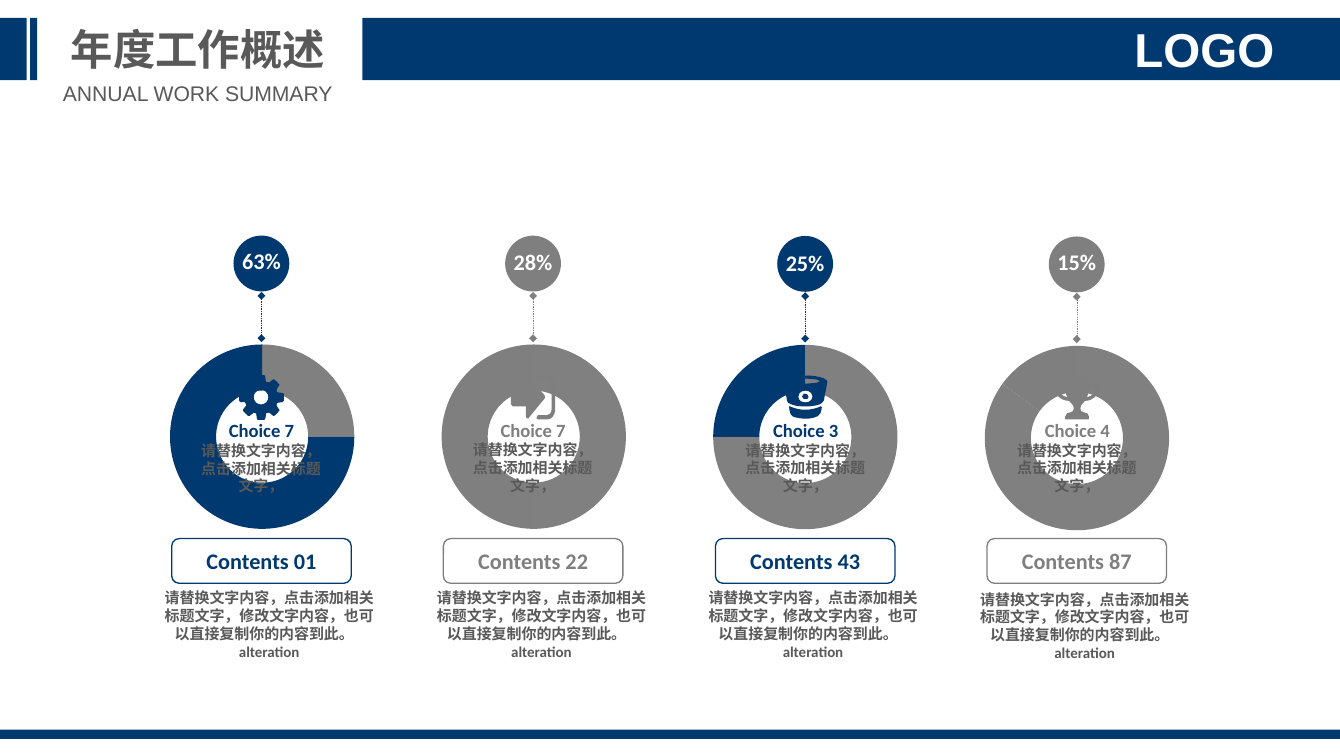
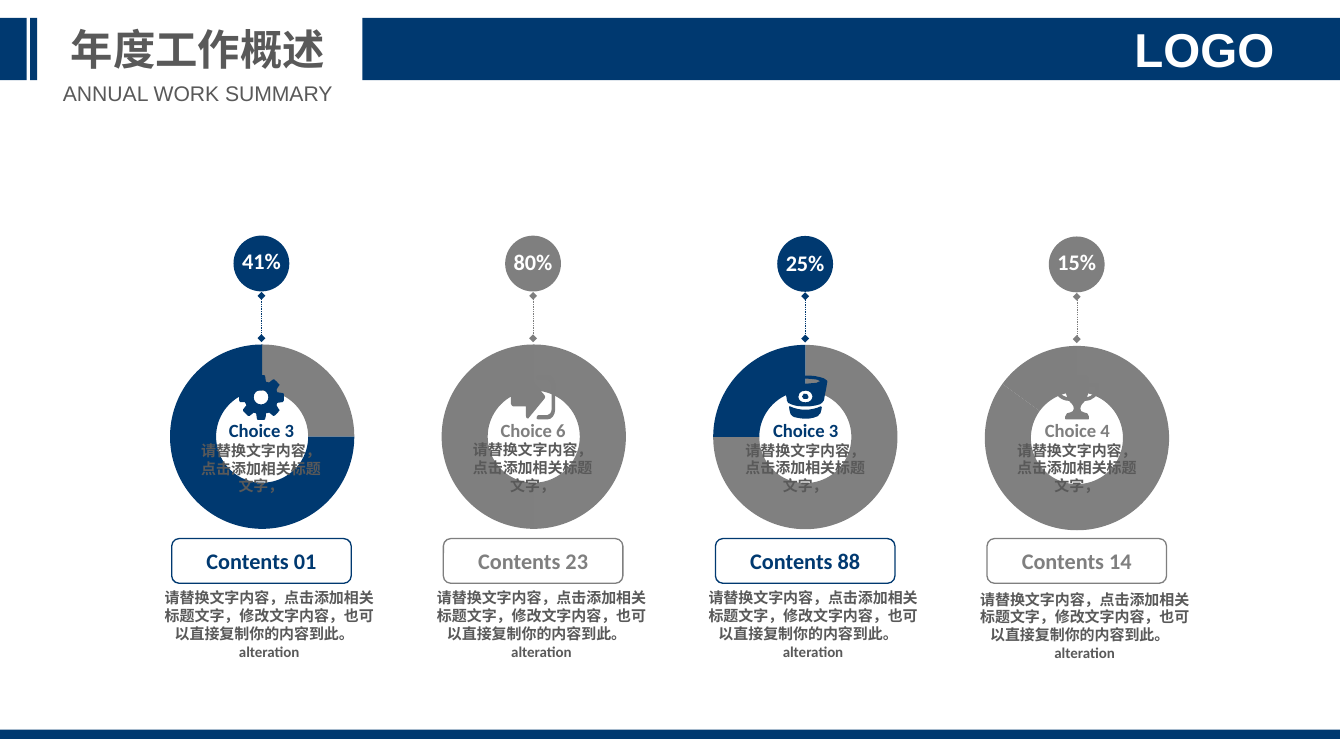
63%: 63% -> 41% (261, 262)
28%: 28% -> 80% (533, 263)
7: 7 -> 6 (561, 431)
7: 7 -> 3 (289, 431)
22: 22 -> 23 (577, 562)
43: 43 -> 88 (849, 562)
87: 87 -> 14 (1120, 562)
